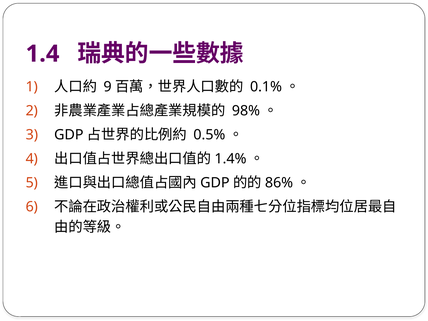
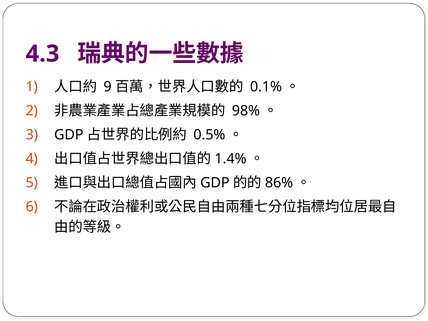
1.4: 1.4 -> 4.3 (43, 54)
